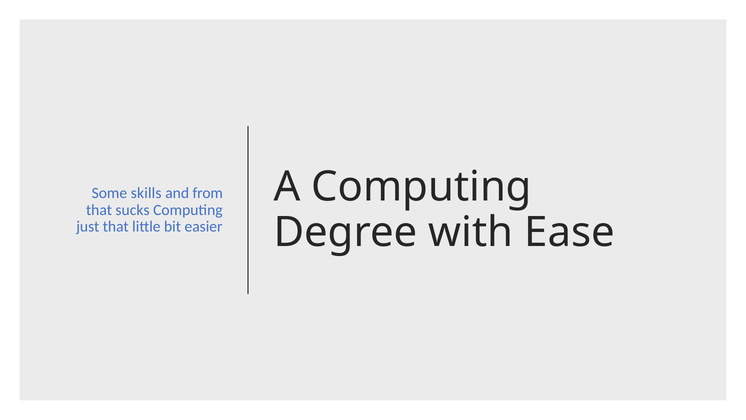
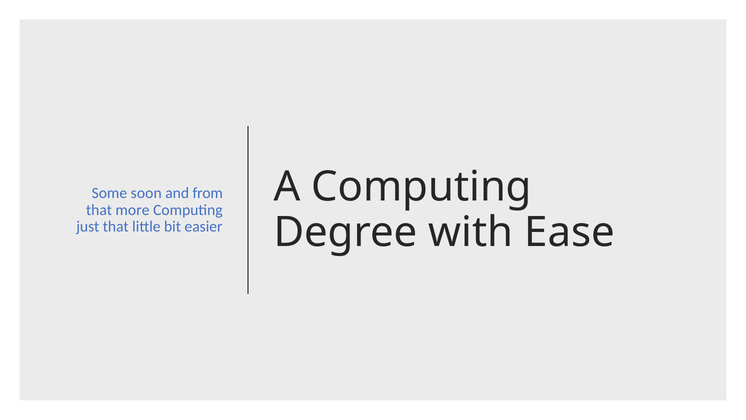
skills: skills -> soon (146, 193)
sucks: sucks -> more (133, 210)
